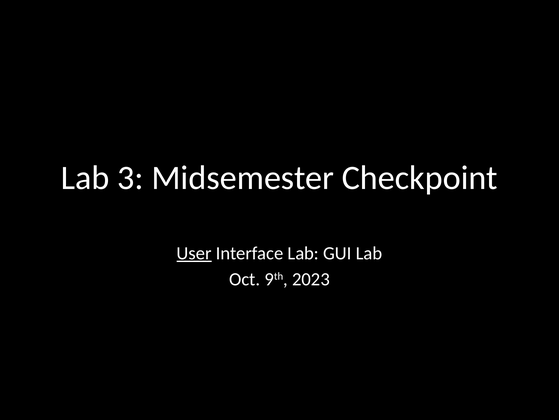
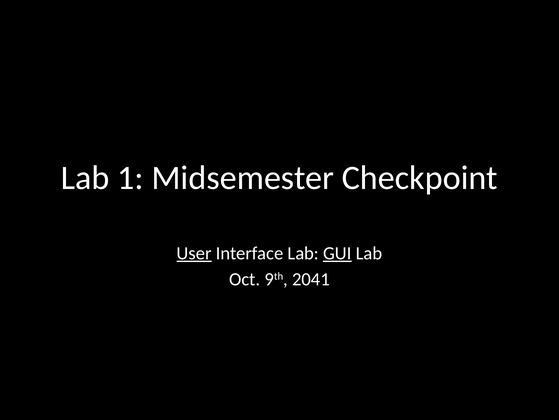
3: 3 -> 1 (130, 178)
GUI underline: none -> present (337, 253)
2023: 2023 -> 2041 (311, 279)
